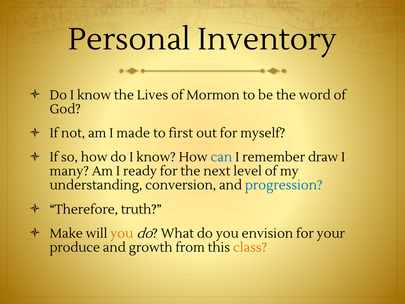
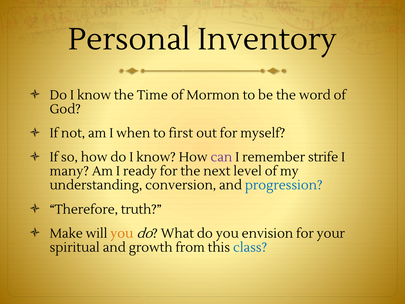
Lives: Lives -> Time (152, 95)
made: made -> when (133, 133)
can colour: blue -> purple (221, 157)
draw: draw -> strife (323, 157)
produce: produce -> spiritual (75, 247)
class colour: orange -> blue (250, 247)
